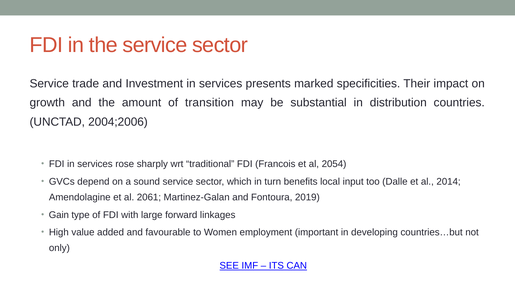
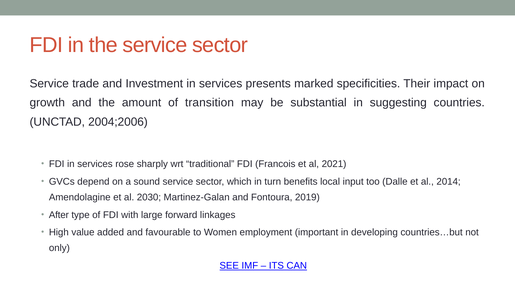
distribution: distribution -> suggesting (398, 103)
2054: 2054 -> 2021 (334, 164)
2061: 2061 -> 2030 (149, 197)
Gain: Gain -> After (59, 215)
